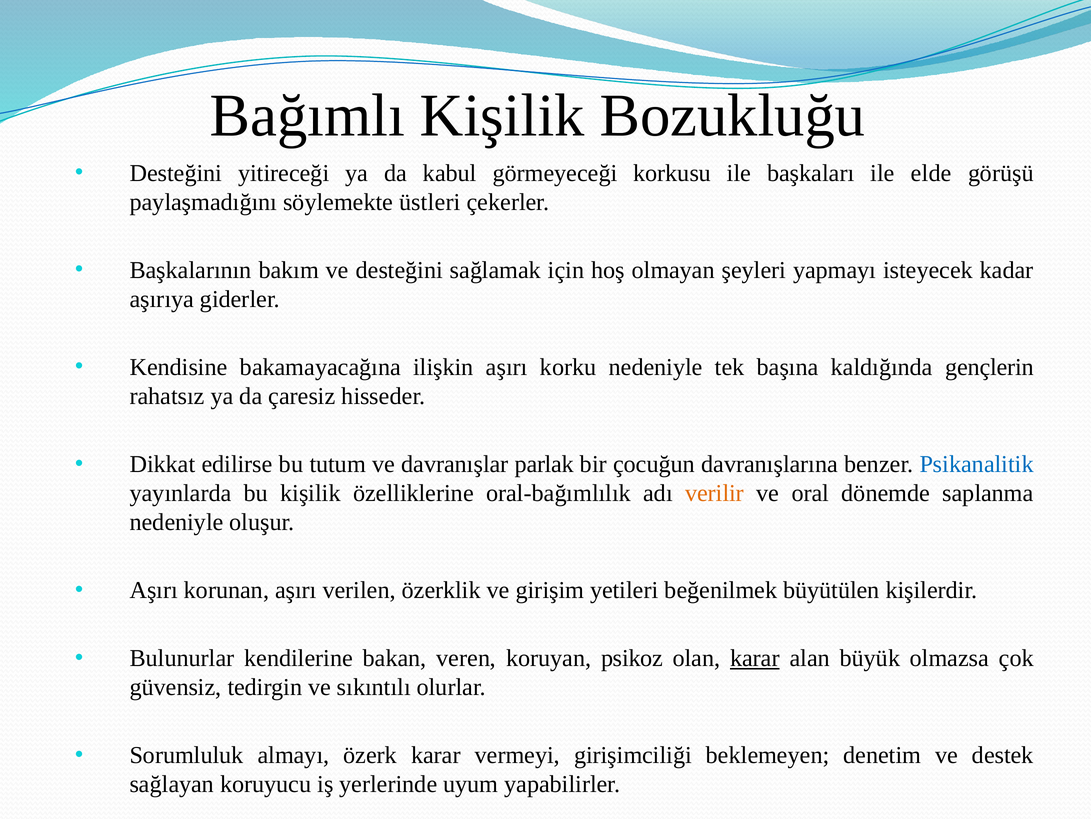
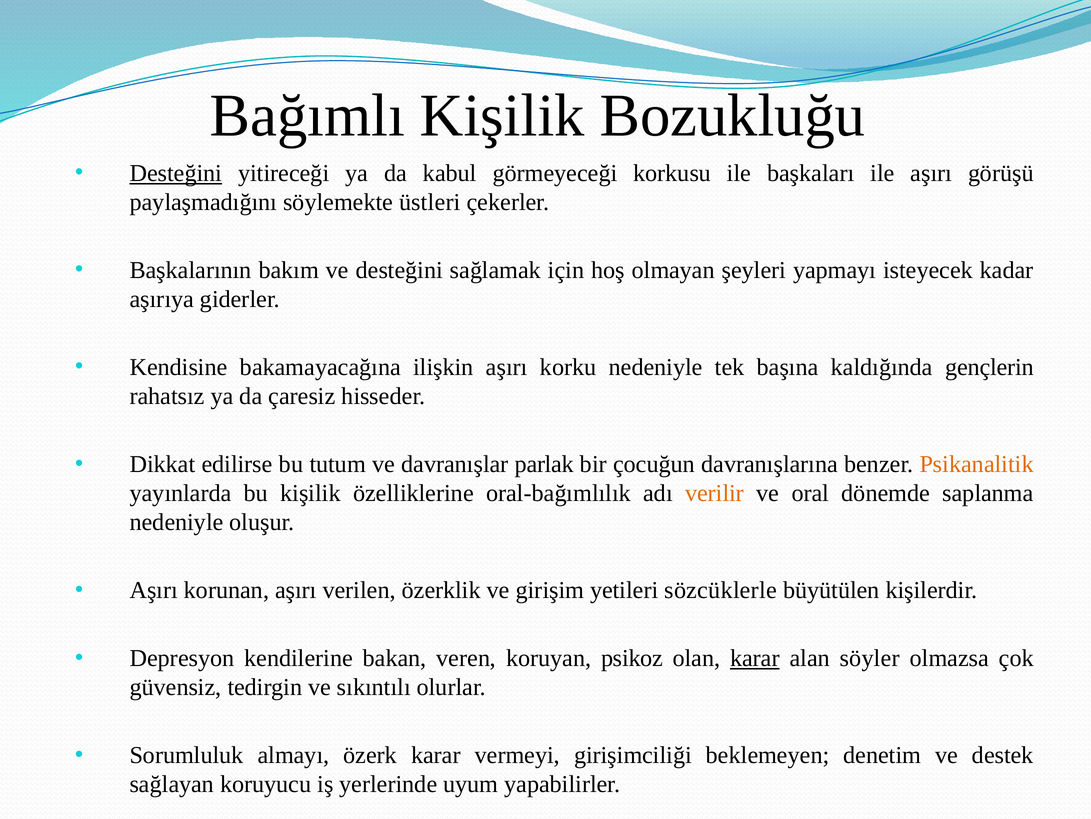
Desteğini underline: none -> present (176, 173)
ile elde: elde -> aşırı (931, 173)
Psikanalitik colour: blue -> orange (977, 464)
beğenilmek: beğenilmek -> sözcüklerle (721, 590)
Bulunurlar: Bulunurlar -> Depresyon (182, 658)
büyük: büyük -> söyler (870, 658)
